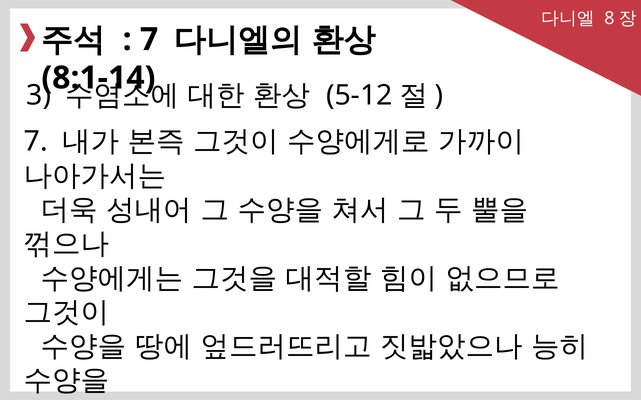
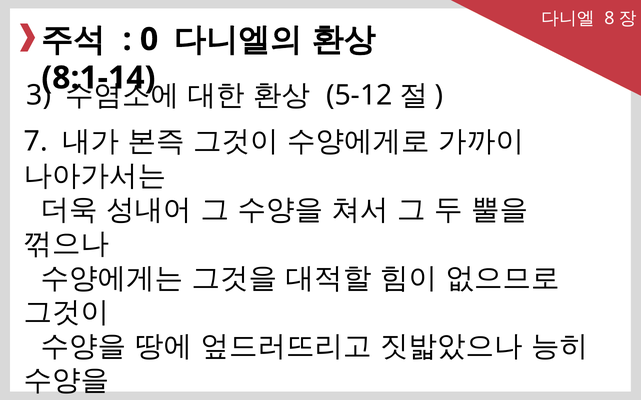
7: 7 -> 0 (149, 40)
